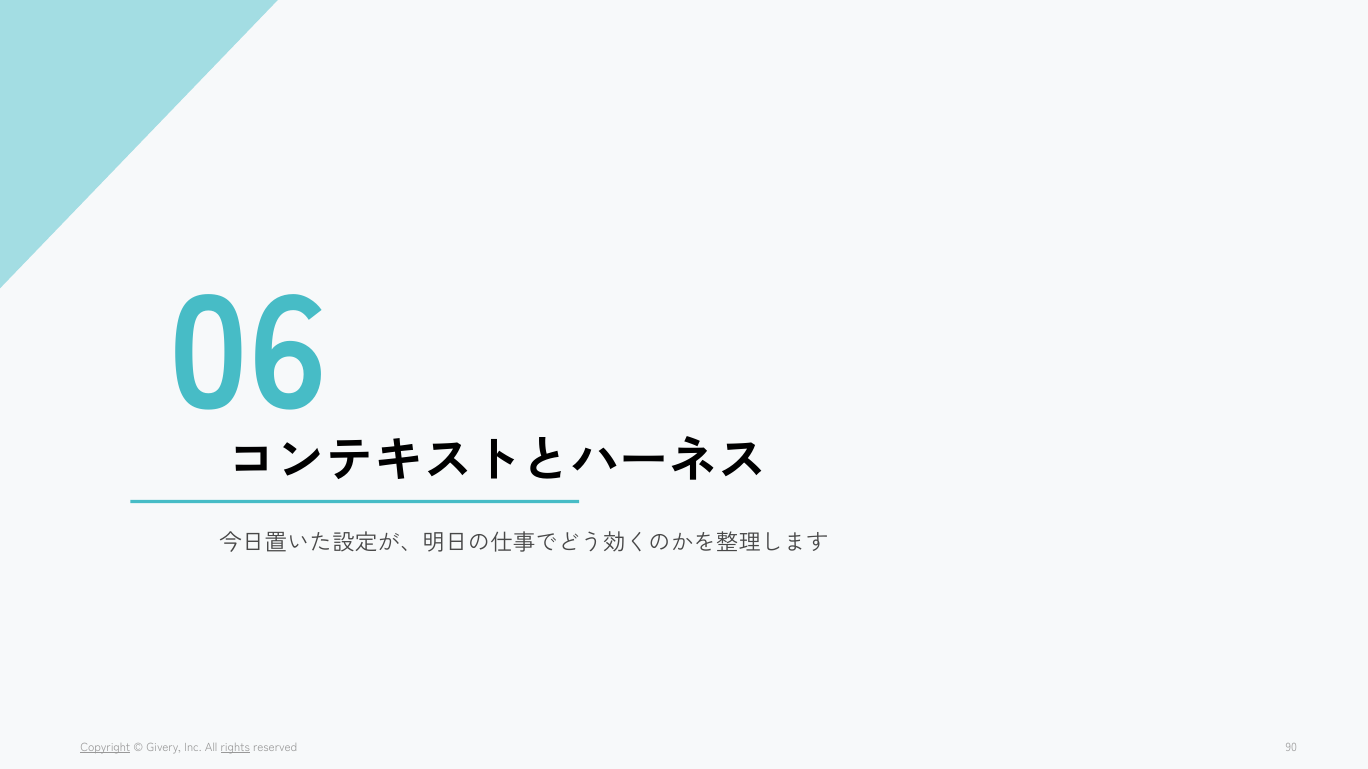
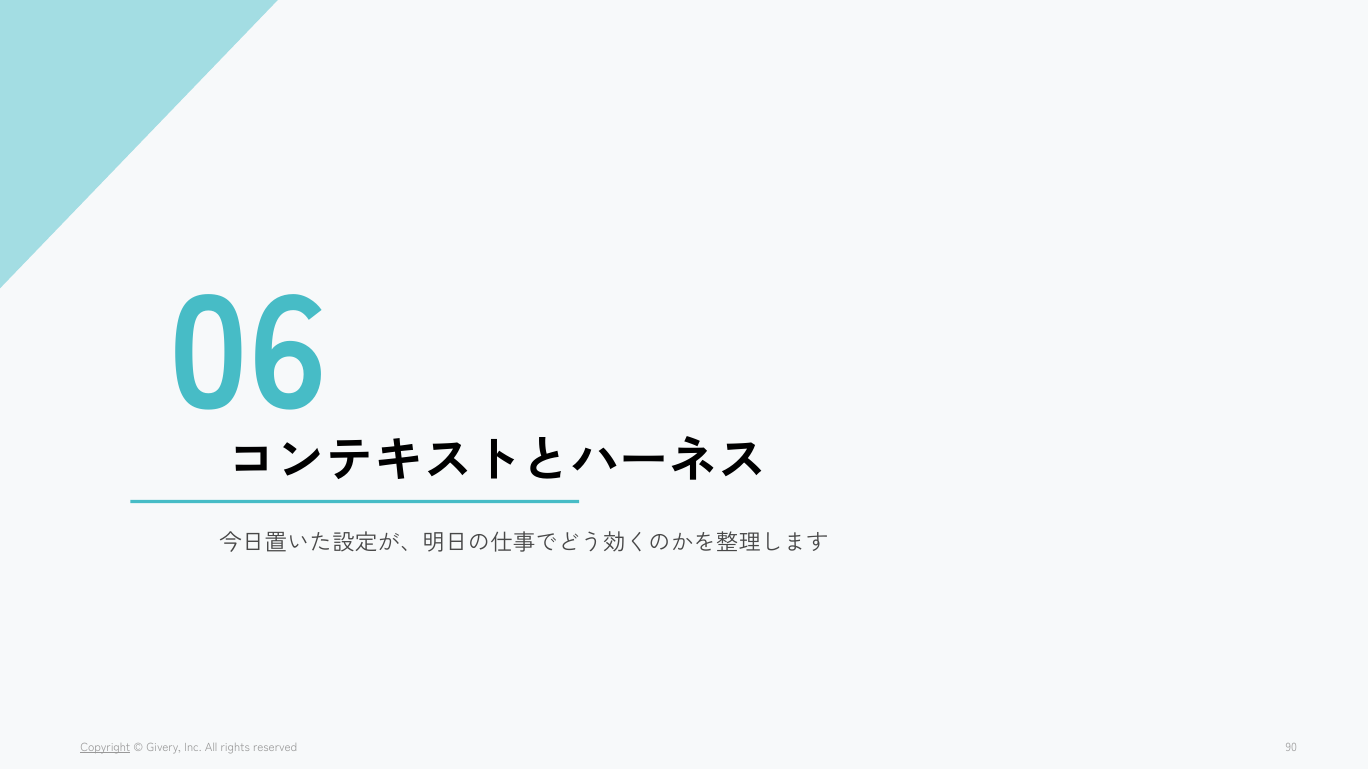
rights underline: present -> none (235, 748)
